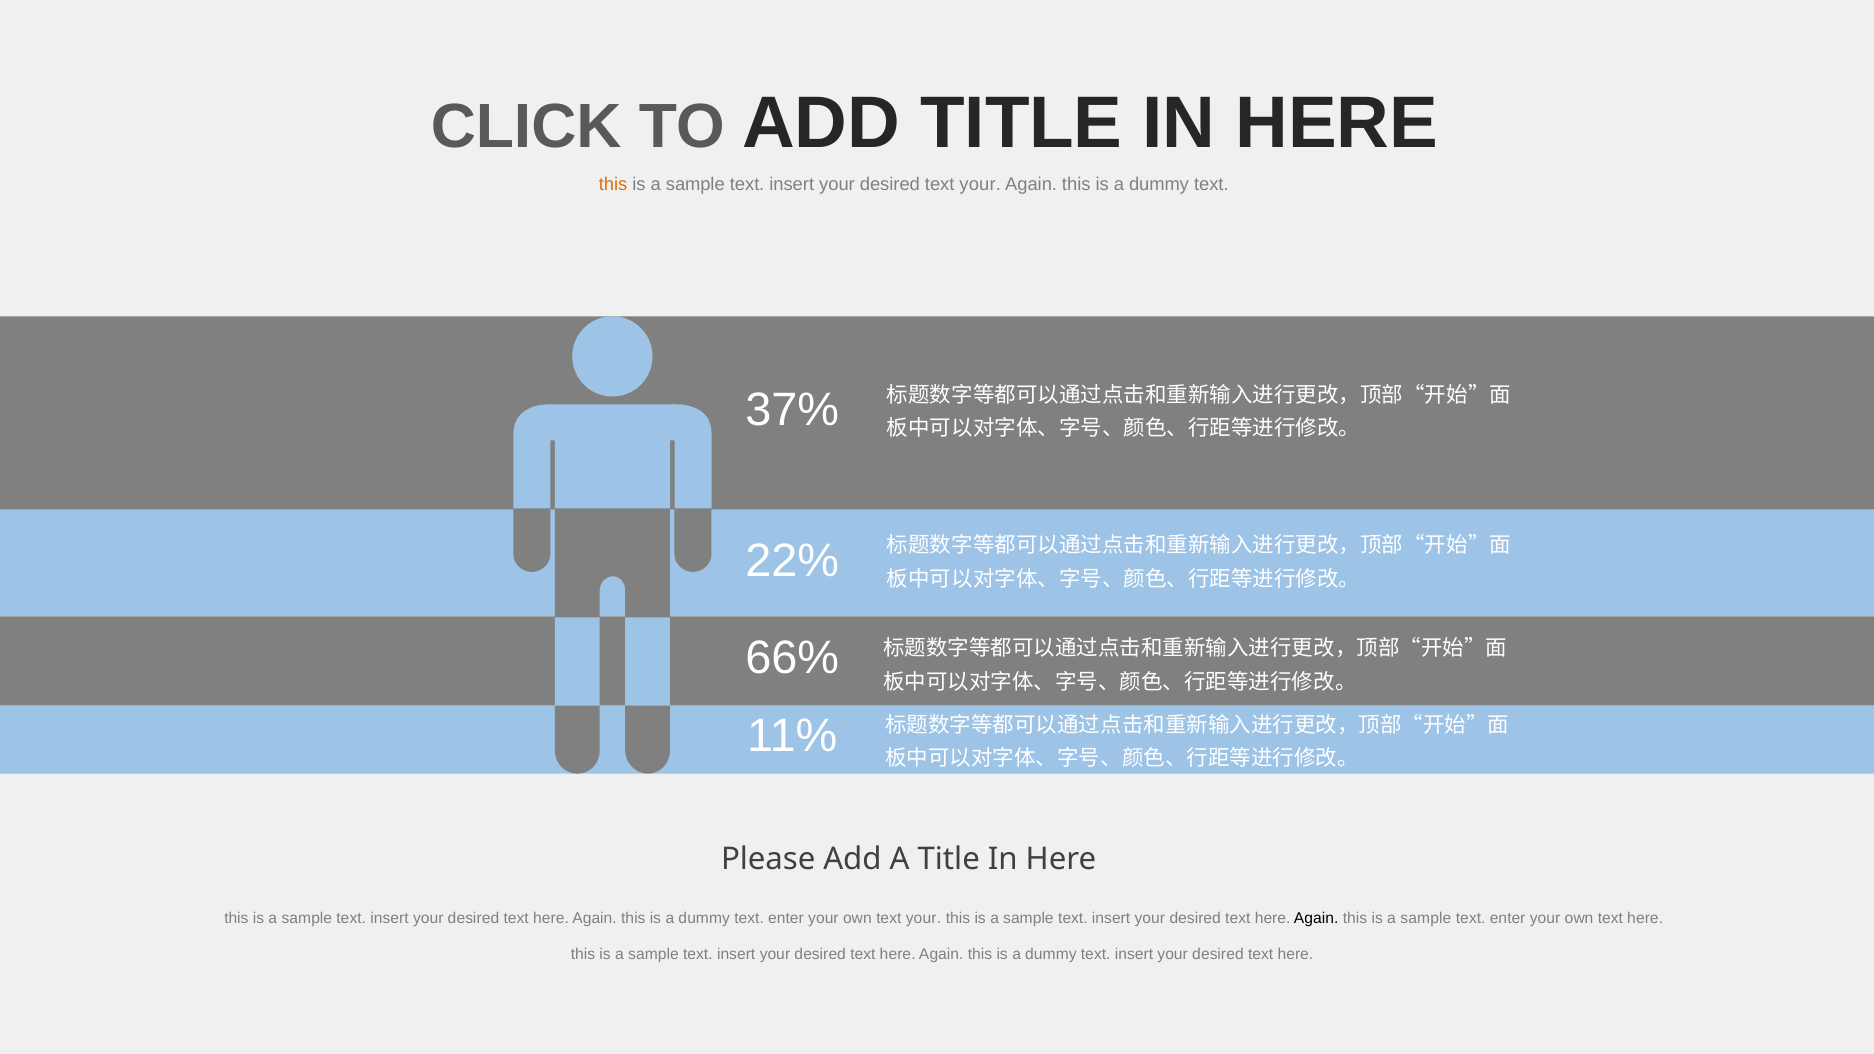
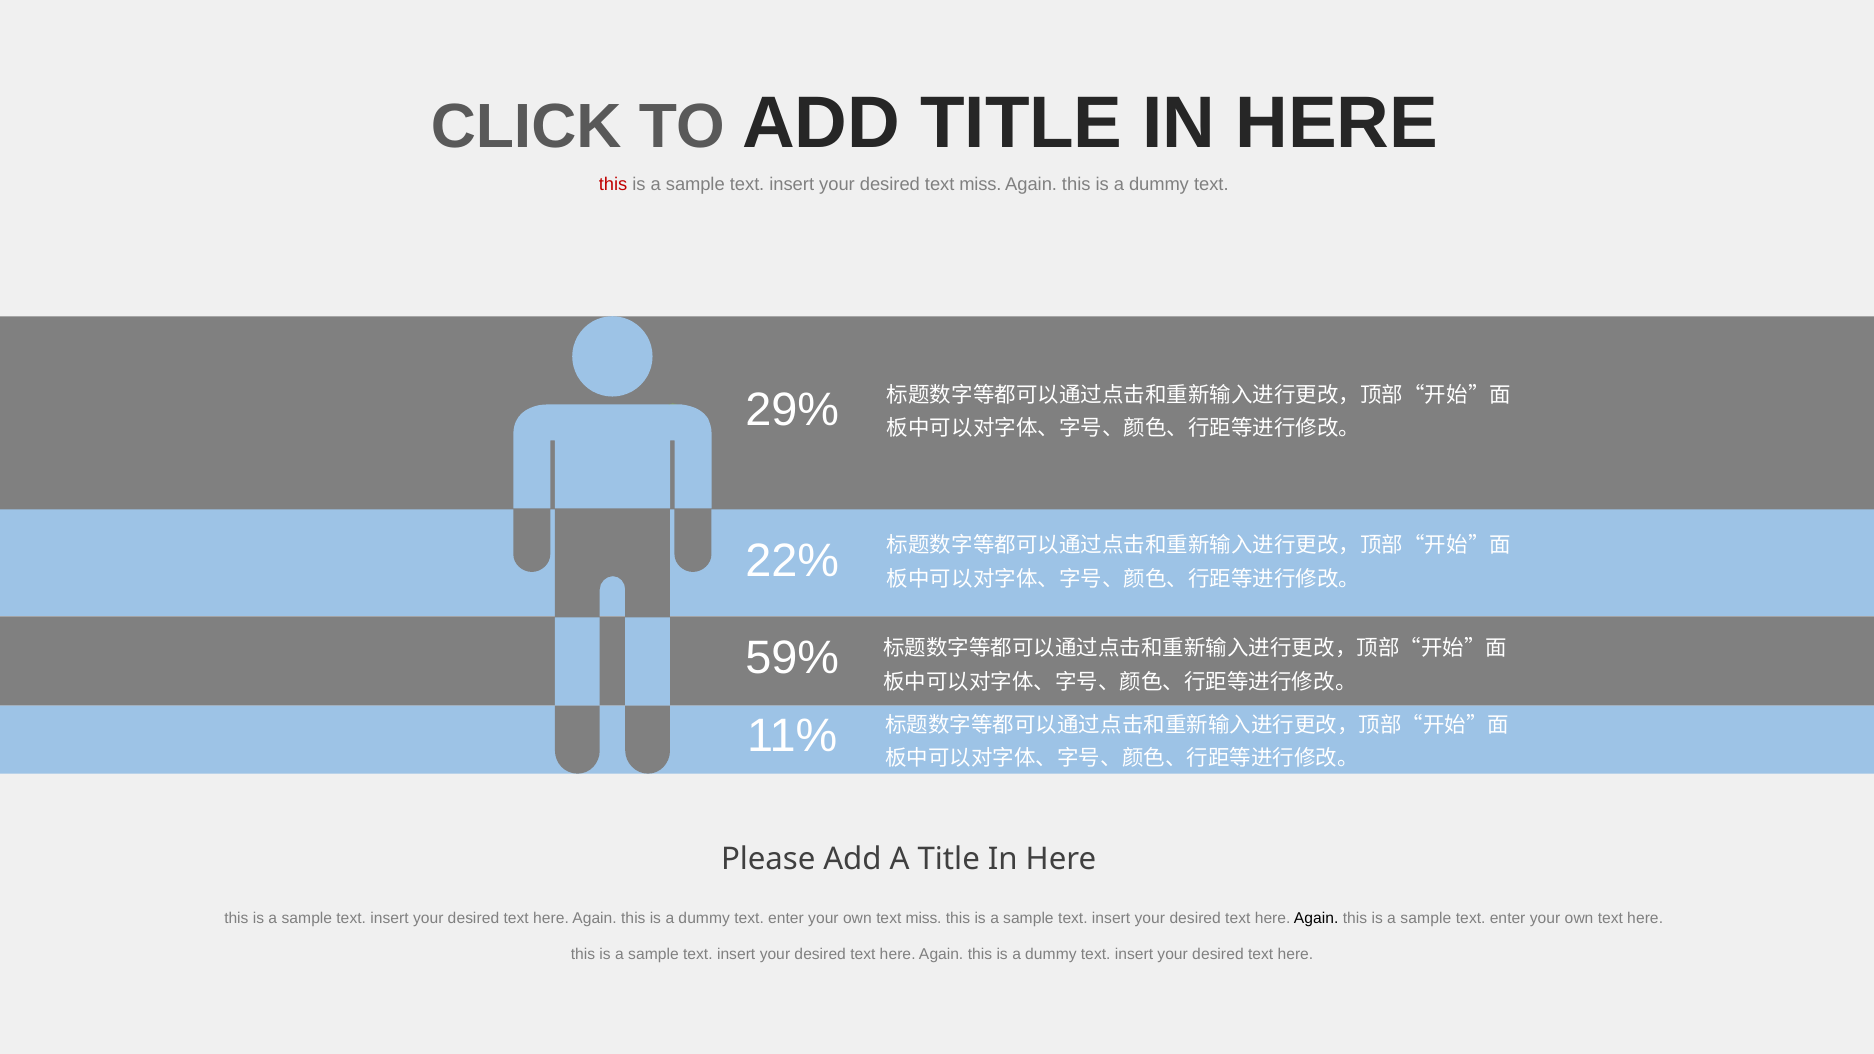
this colour: orange -> red (613, 184)
desired text your: your -> miss (980, 184)
37%: 37% -> 29% (792, 410)
66%: 66% -> 59% (792, 658)
own text your: your -> miss (924, 918)
